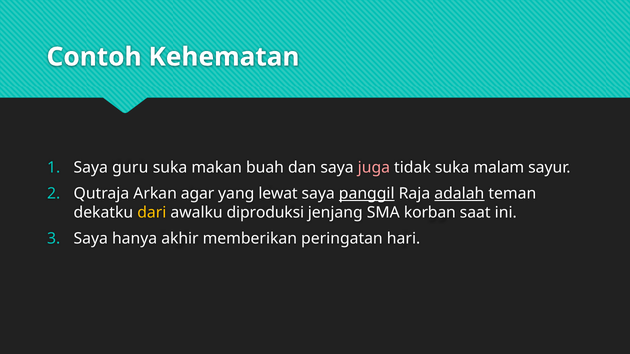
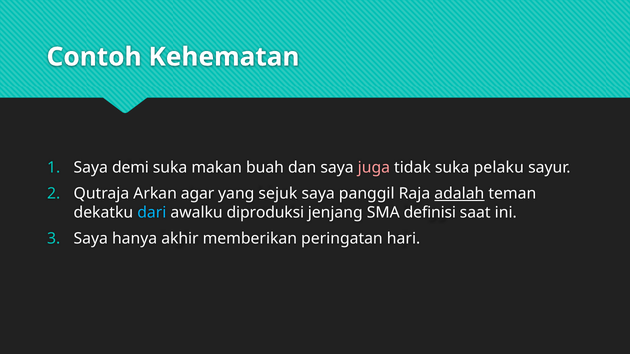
guru: guru -> demi (130, 168)
malam: malam -> pelaku (499, 168)
lewat: lewat -> sejuk (278, 194)
panggil underline: present -> none (367, 194)
dari colour: yellow -> light blue (152, 213)
korban: korban -> definisi (430, 213)
